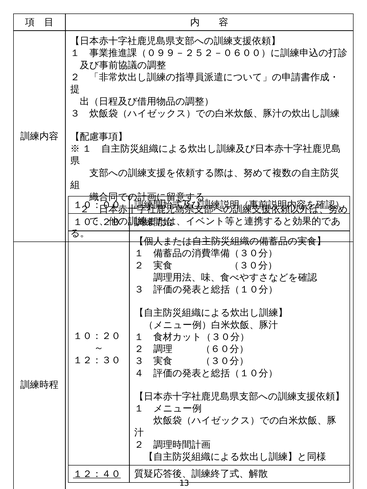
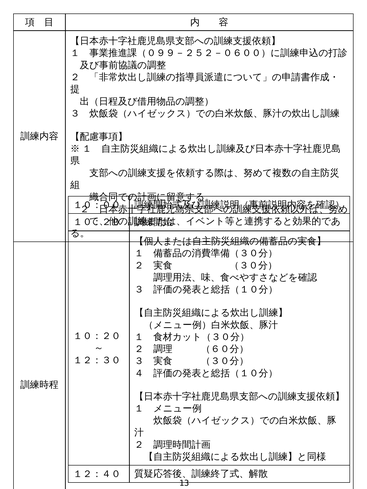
１２：４０ underline: present -> none (97, 474)
